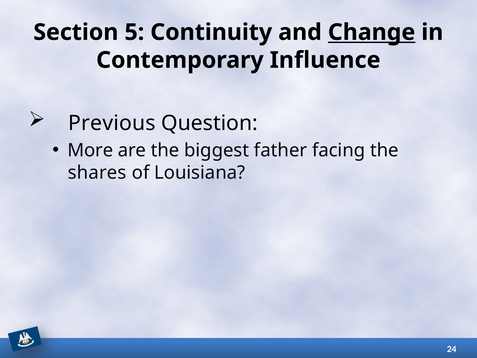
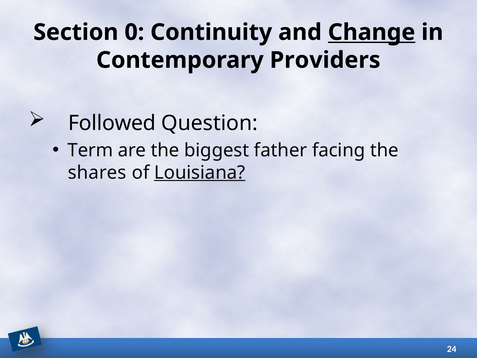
5: 5 -> 0 (134, 32)
Influence: Influence -> Providers (325, 60)
Previous: Previous -> Followed (112, 123)
More: More -> Term (90, 150)
Louisiana underline: none -> present (200, 172)
